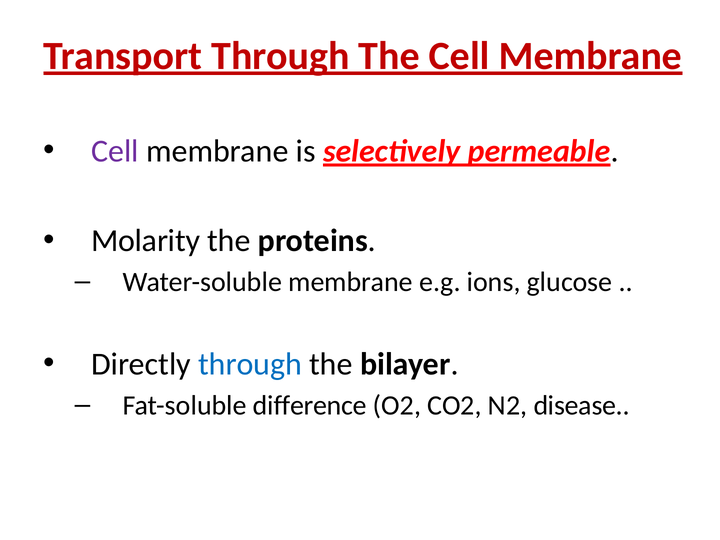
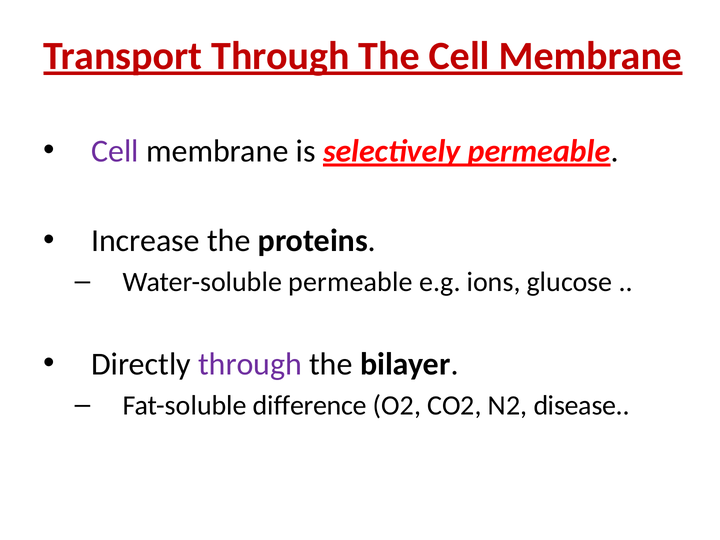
Molarity: Molarity -> Increase (146, 241)
Water-soluble membrane: membrane -> permeable (350, 282)
through colour: blue -> purple (250, 364)
